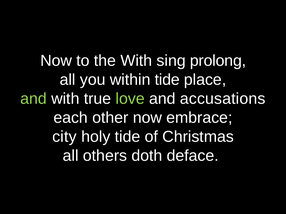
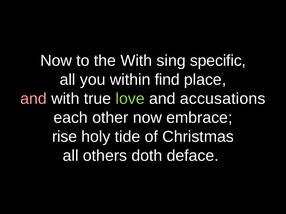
prolong: prolong -> specific (218, 61)
within tide: tide -> find (167, 80)
and colour: light green -> pink (34, 99)
city: city -> rise (65, 137)
